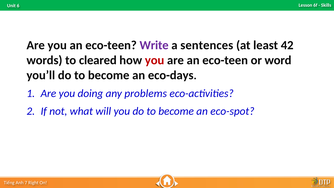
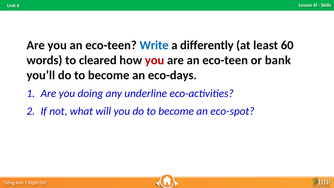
Write colour: purple -> blue (154, 45)
sentences: sentences -> differently (207, 45)
42: 42 -> 60 (287, 45)
word: word -> bank (278, 60)
problems: problems -> underline (146, 93)
